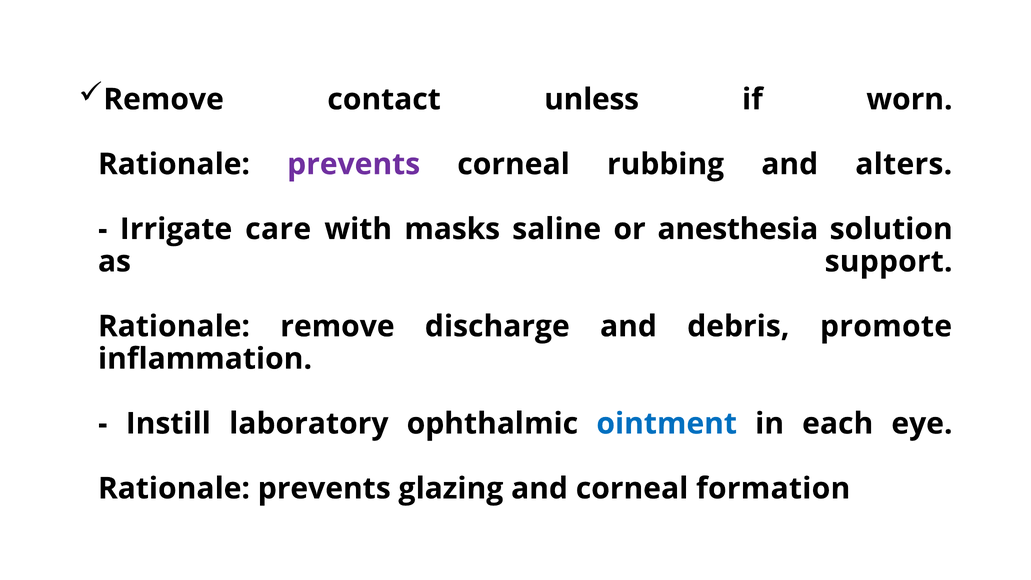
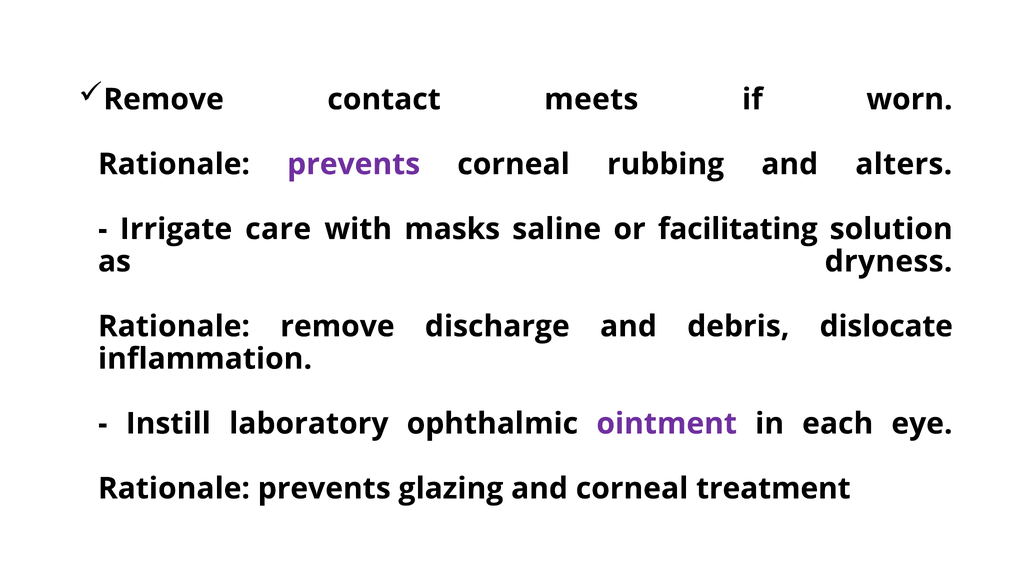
unless: unless -> meets (591, 99)
anesthesia: anesthesia -> facilitating (738, 229)
support: support -> dryness (889, 262)
promote: promote -> dislocate (886, 326)
ointment colour: blue -> purple (667, 424)
formation: formation -> treatment (773, 488)
